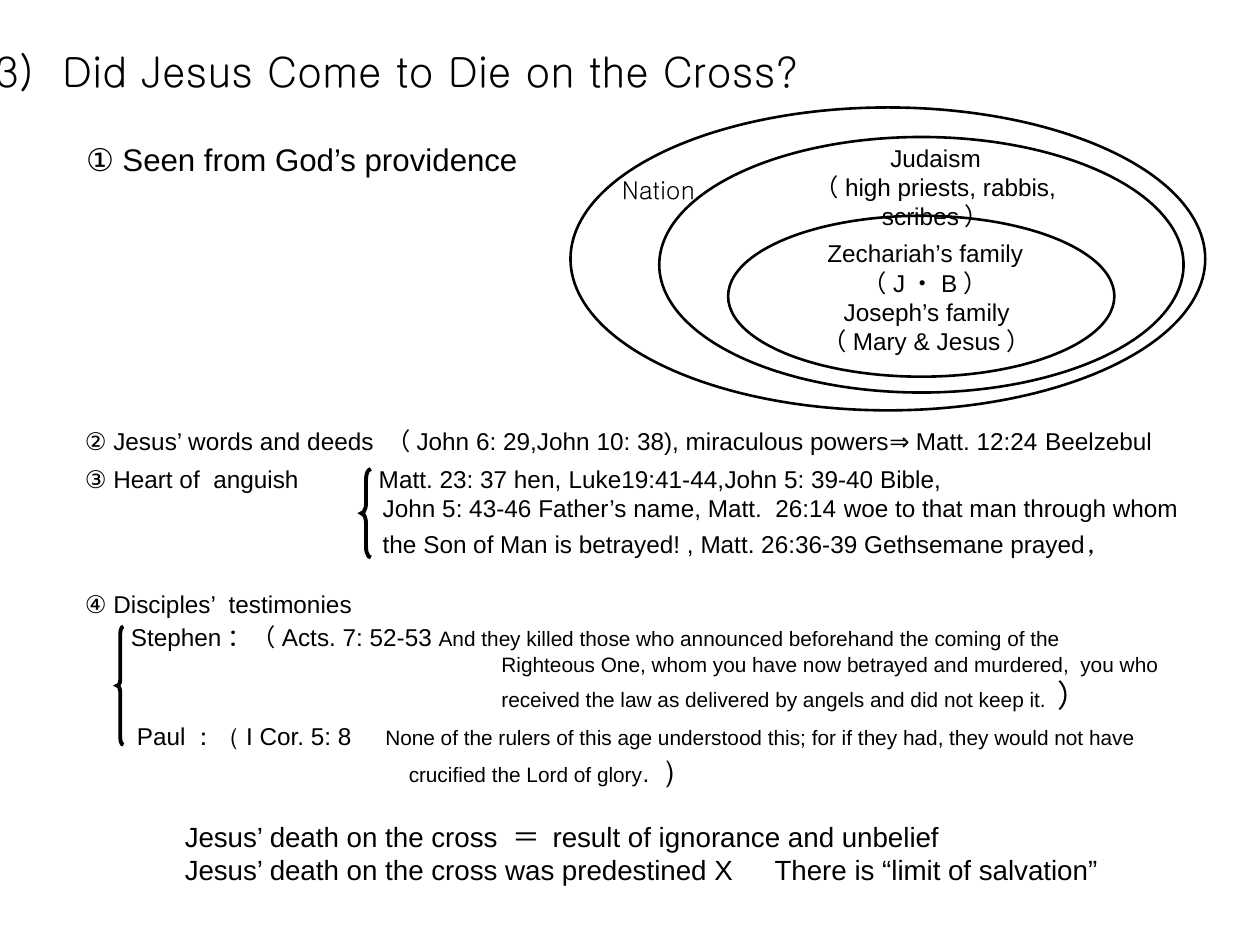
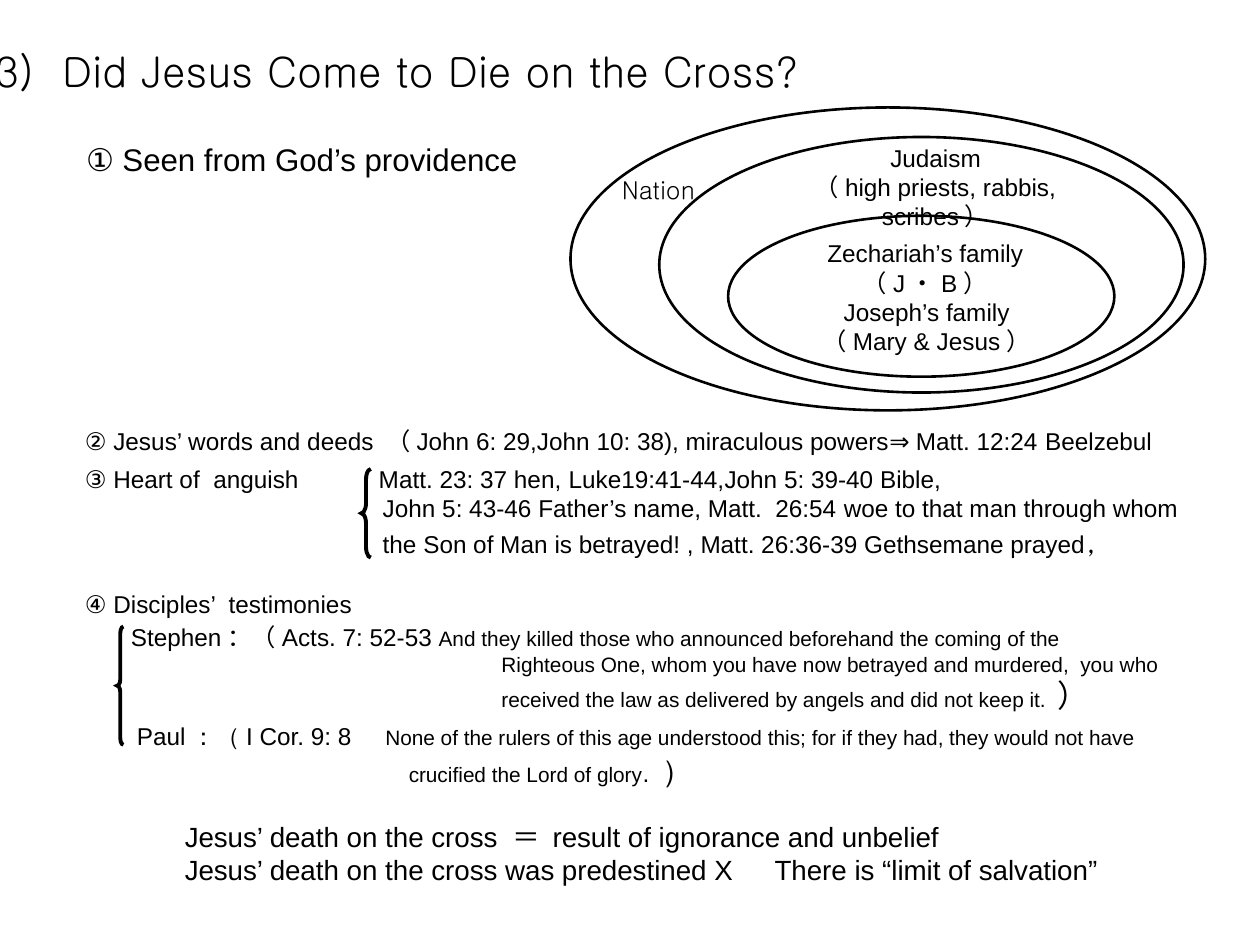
26:14: 26:14 -> 26:54 (806, 509)
Cor 5: 5 -> 9 (321, 737)
